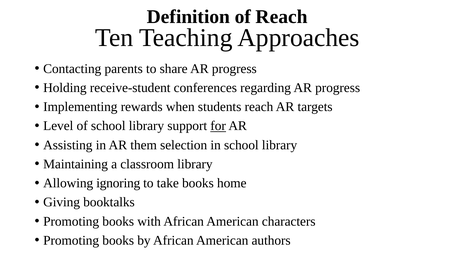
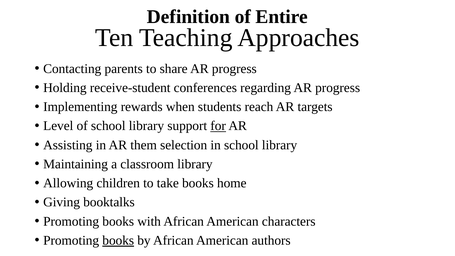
of Reach: Reach -> Entire (282, 17)
ignoring: ignoring -> children (118, 183)
books underline: none -> present (118, 240)
